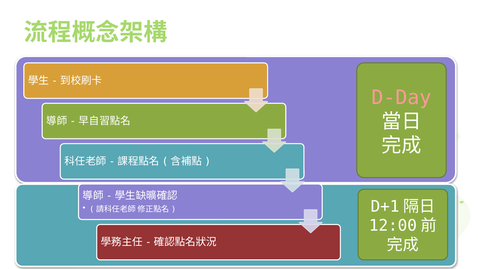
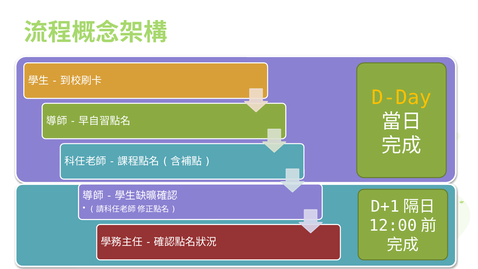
D-Day colour: pink -> yellow (401, 98)
